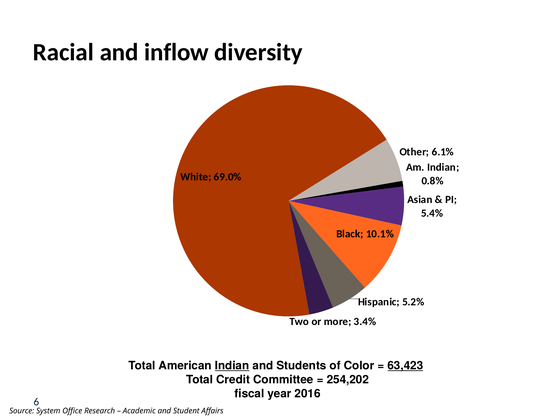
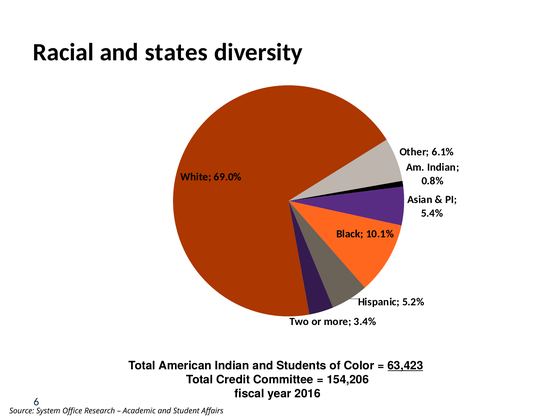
inflow: inflow -> states (176, 52)
Indian underline: present -> none (232, 366)
254,202: 254,202 -> 154,206 (348, 380)
